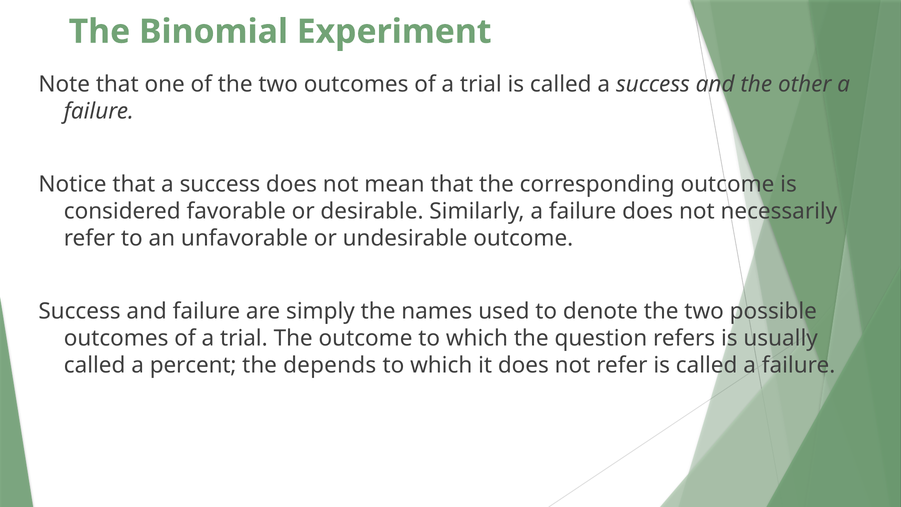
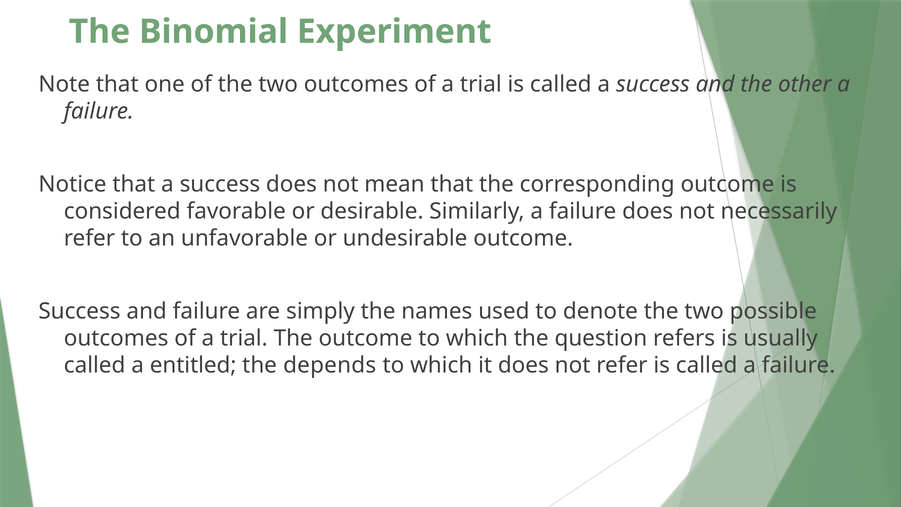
percent: percent -> entitled (193, 365)
